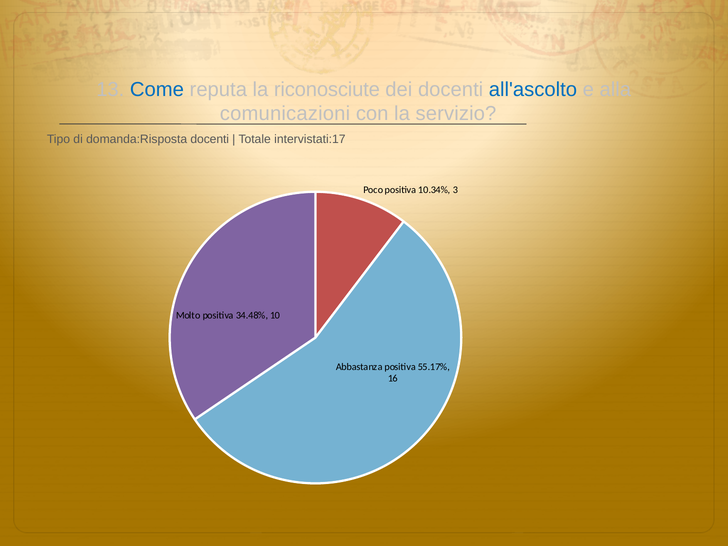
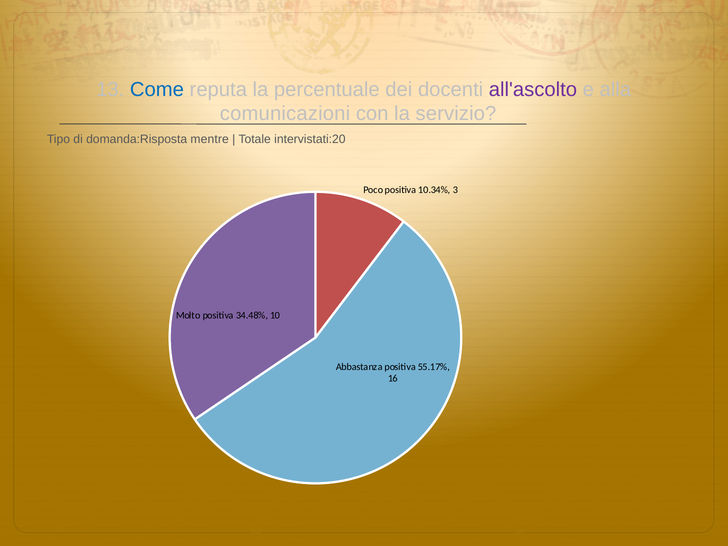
riconosciute: riconosciute -> percentuale (327, 89)
all'ascolto colour: blue -> purple (533, 89)
domanda:Risposta docenti: docenti -> mentre (210, 139)
intervistati:17: intervistati:17 -> intervistati:20 (310, 139)
